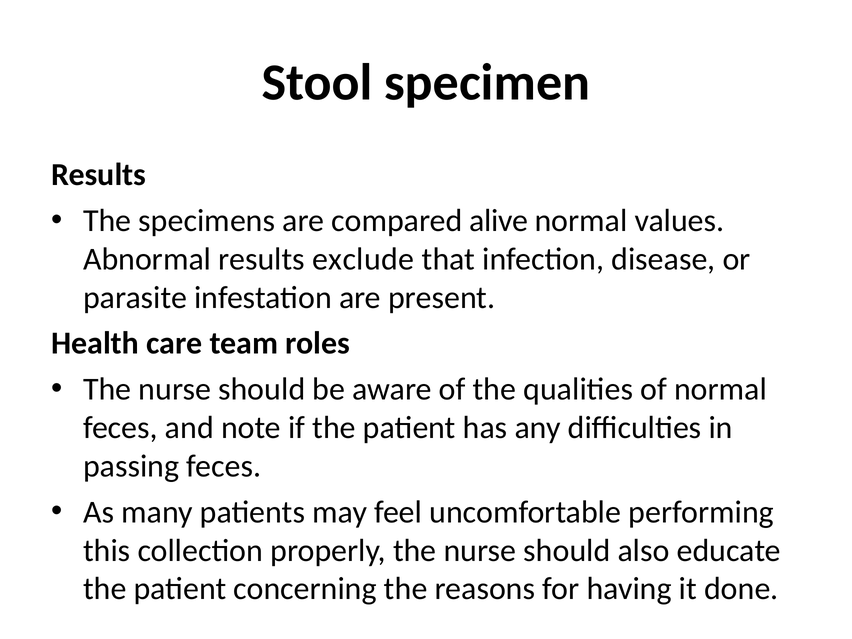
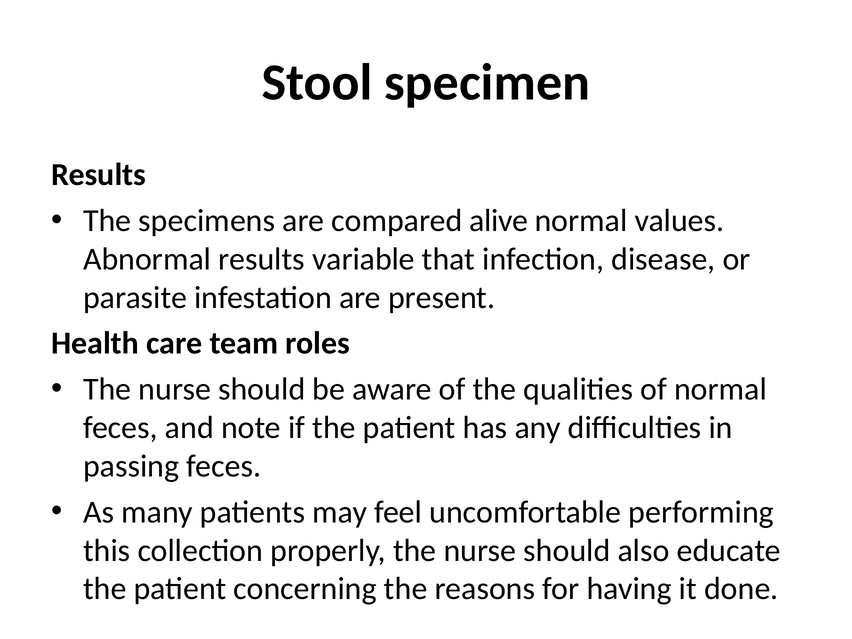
exclude: exclude -> variable (363, 259)
